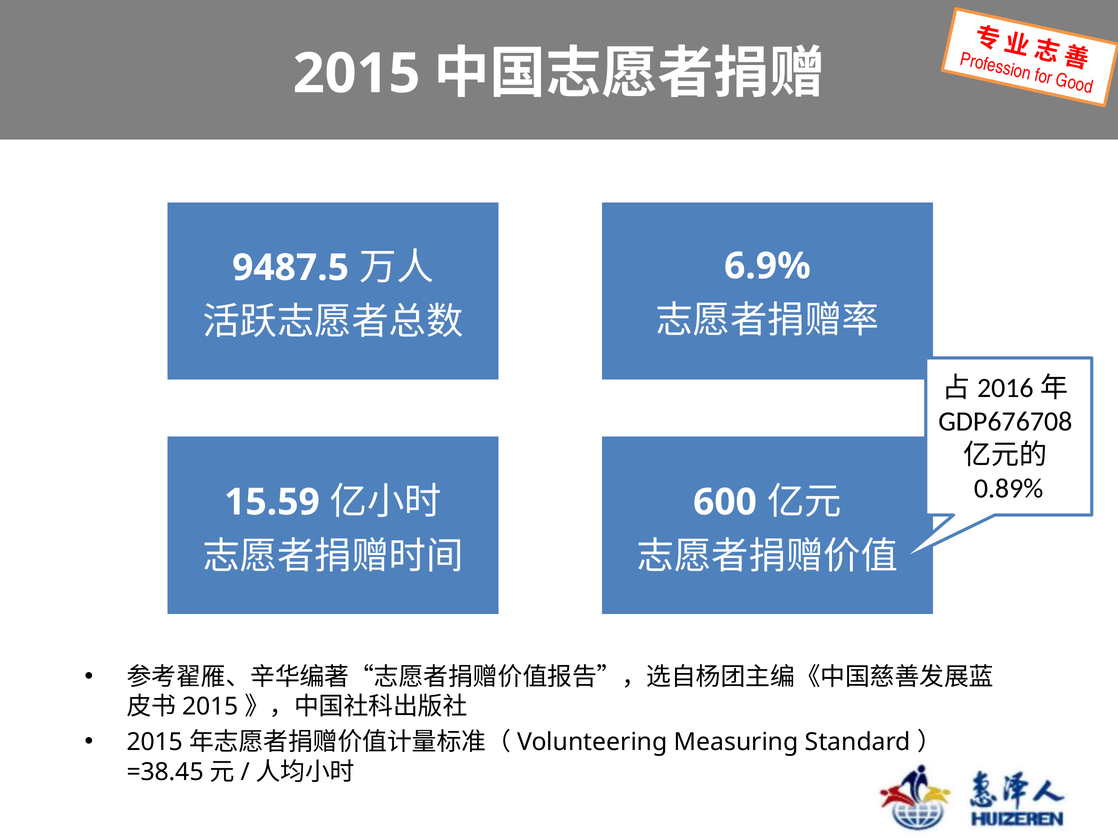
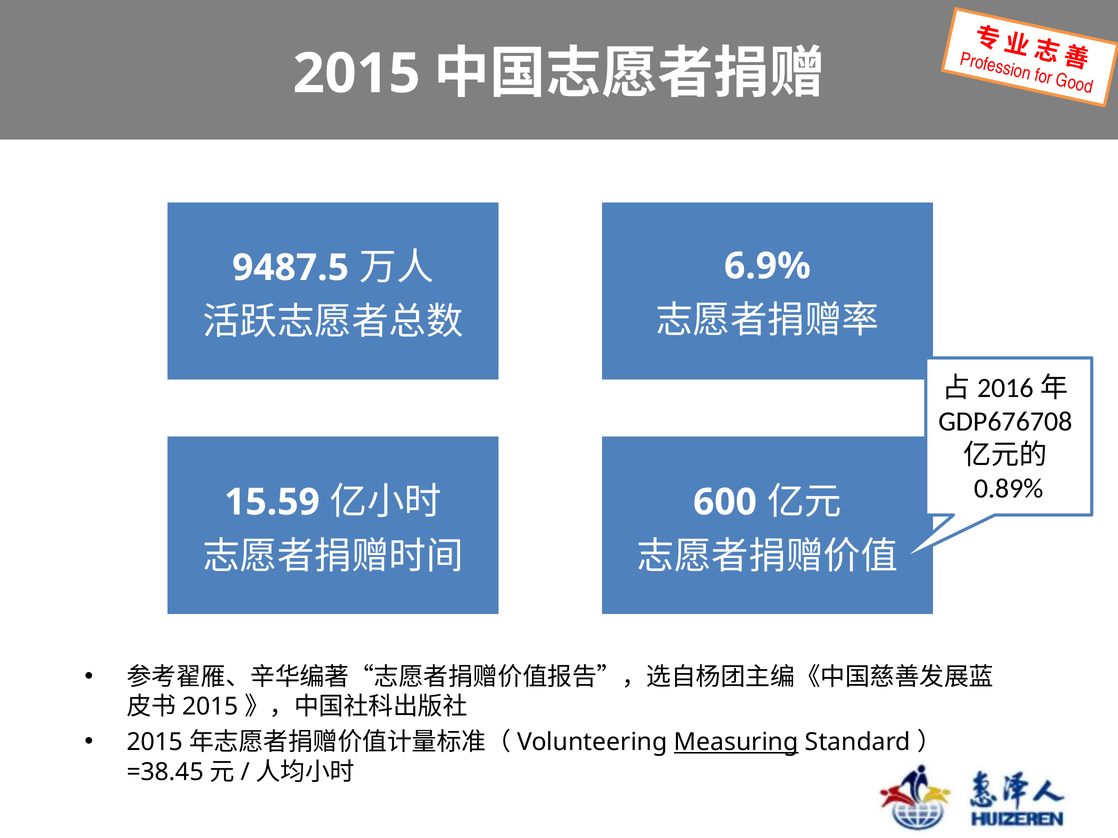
Measuring underline: none -> present (736, 742)
